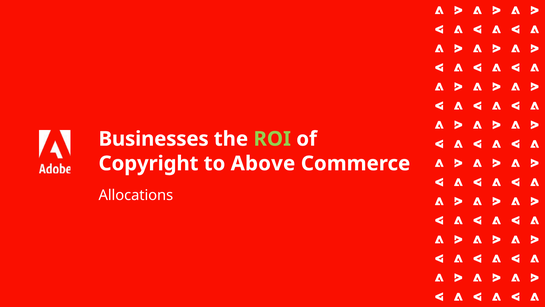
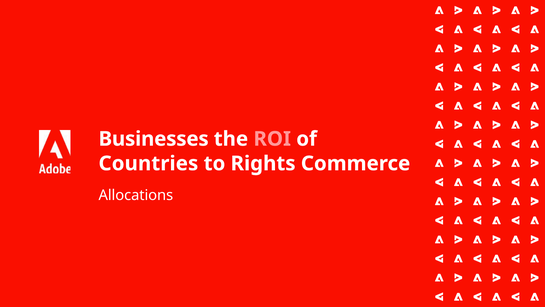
ROI colour: light green -> pink (272, 139)
Copyright: Copyright -> Countries (148, 163)
Above: Above -> Rights (263, 163)
